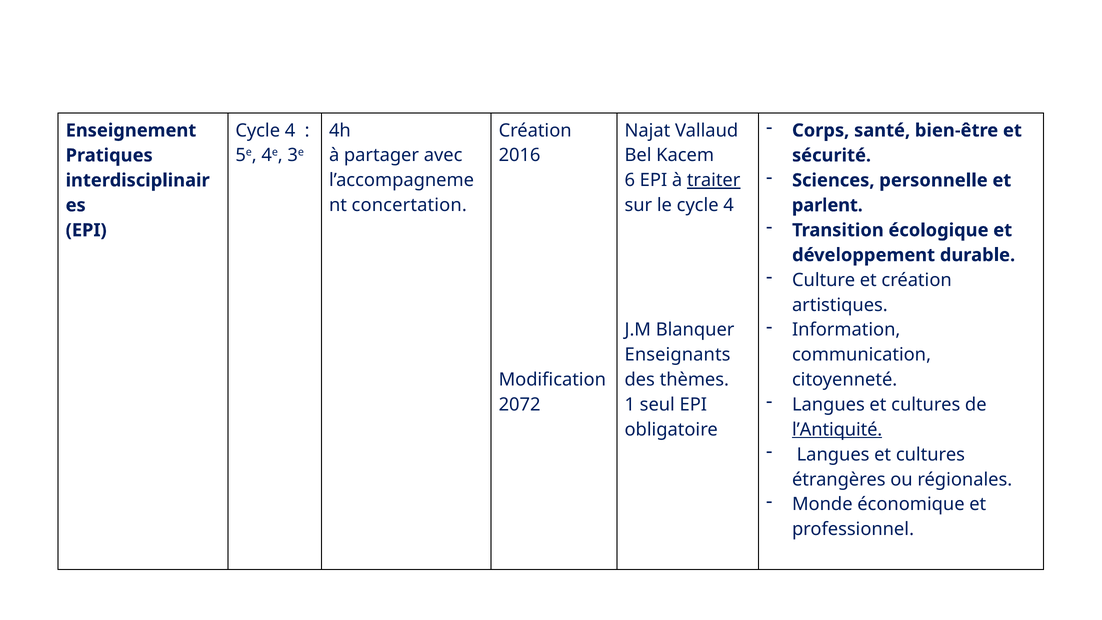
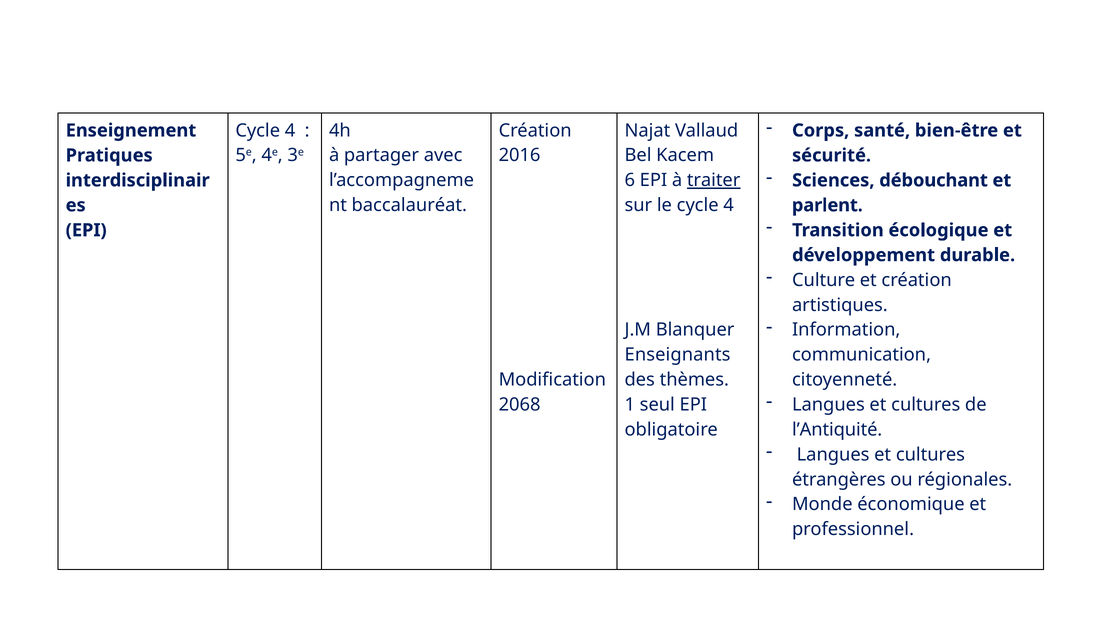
personnelle: personnelle -> débouchant (934, 180)
concertation: concertation -> baccalauréat (409, 205)
2072: 2072 -> 2068 (520, 405)
l’Antiquité underline: present -> none (837, 430)
